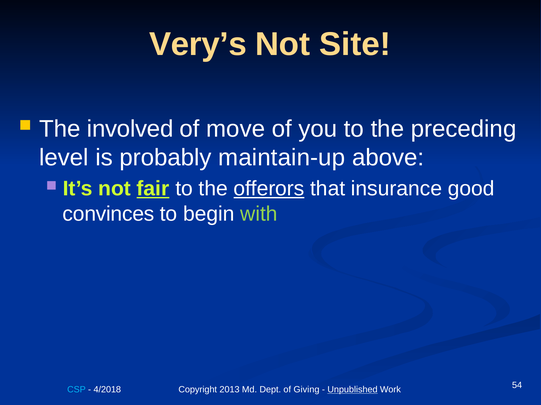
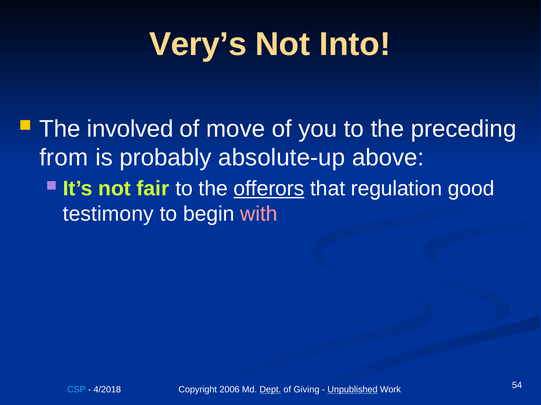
Site: Site -> Into (355, 44)
level: level -> from (64, 158)
maintain-up: maintain-up -> absolute-up (282, 158)
fair underline: present -> none (153, 189)
insurance: insurance -> regulation (397, 189)
convinces: convinces -> testimony (108, 214)
with colour: light green -> pink (259, 214)
2013: 2013 -> 2006 (230, 390)
Dept underline: none -> present (270, 390)
